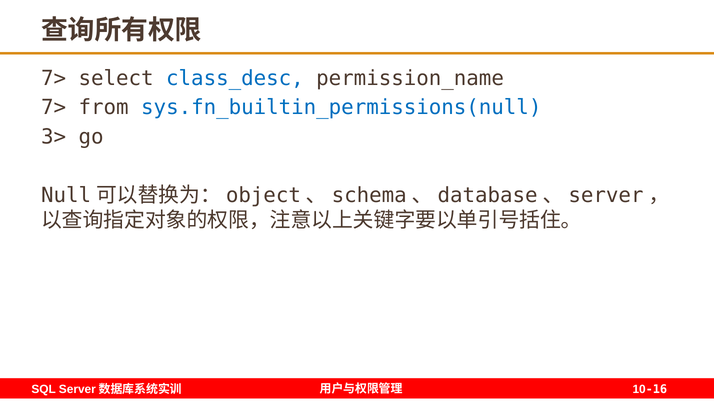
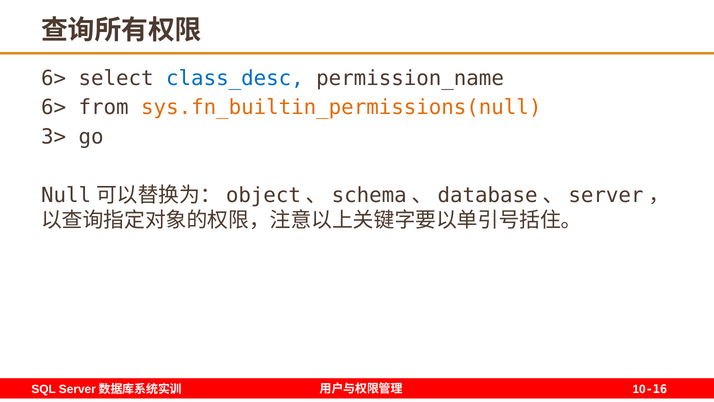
7>: 7> -> 6> (54, 78)
7>: 7> -> 6> (54, 107)
sys.fn_builtin_permissions(null colour: blue -> orange (341, 107)
